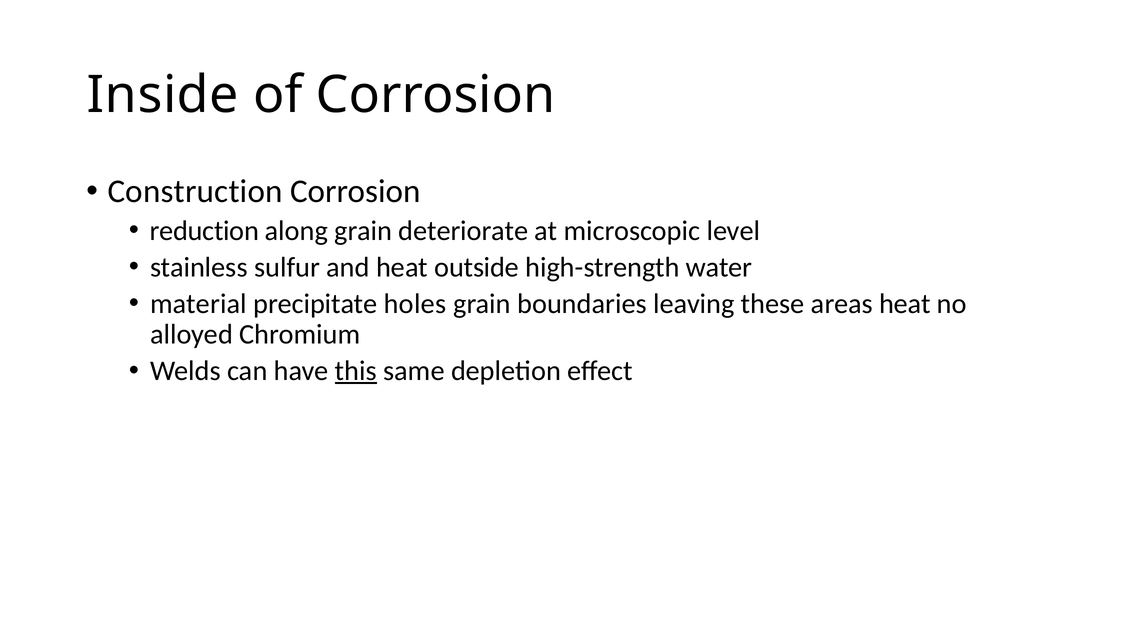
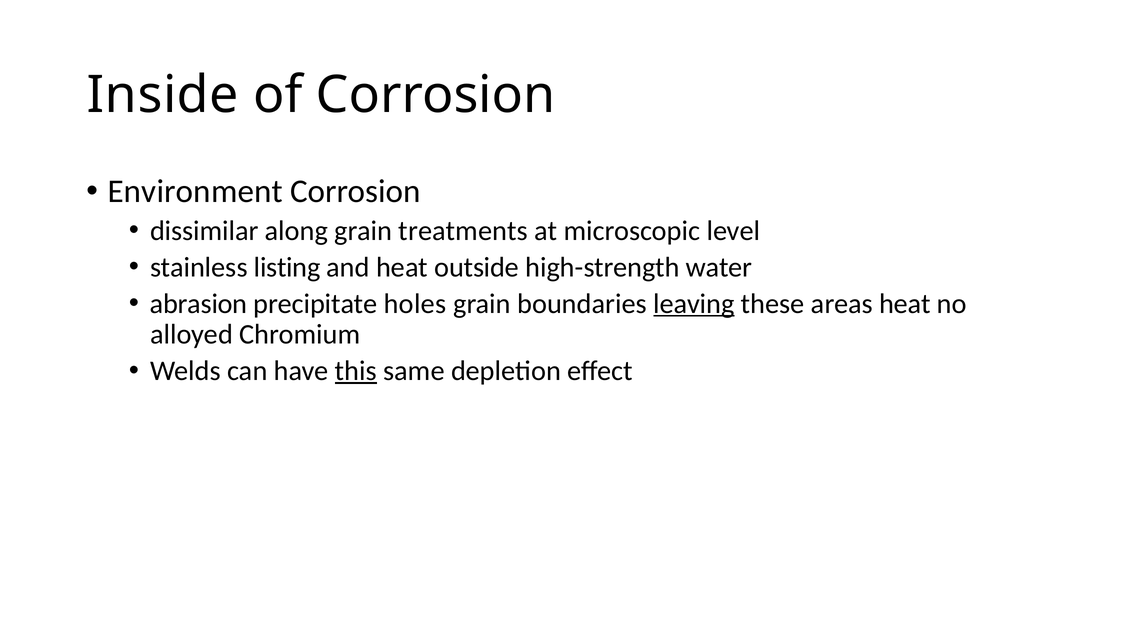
Construction: Construction -> Environment (195, 192)
reduction: reduction -> dissimilar (204, 231)
deteriorate: deteriorate -> treatments (463, 231)
sulfur: sulfur -> listing (287, 267)
material: material -> abrasion (199, 304)
leaving underline: none -> present (694, 304)
